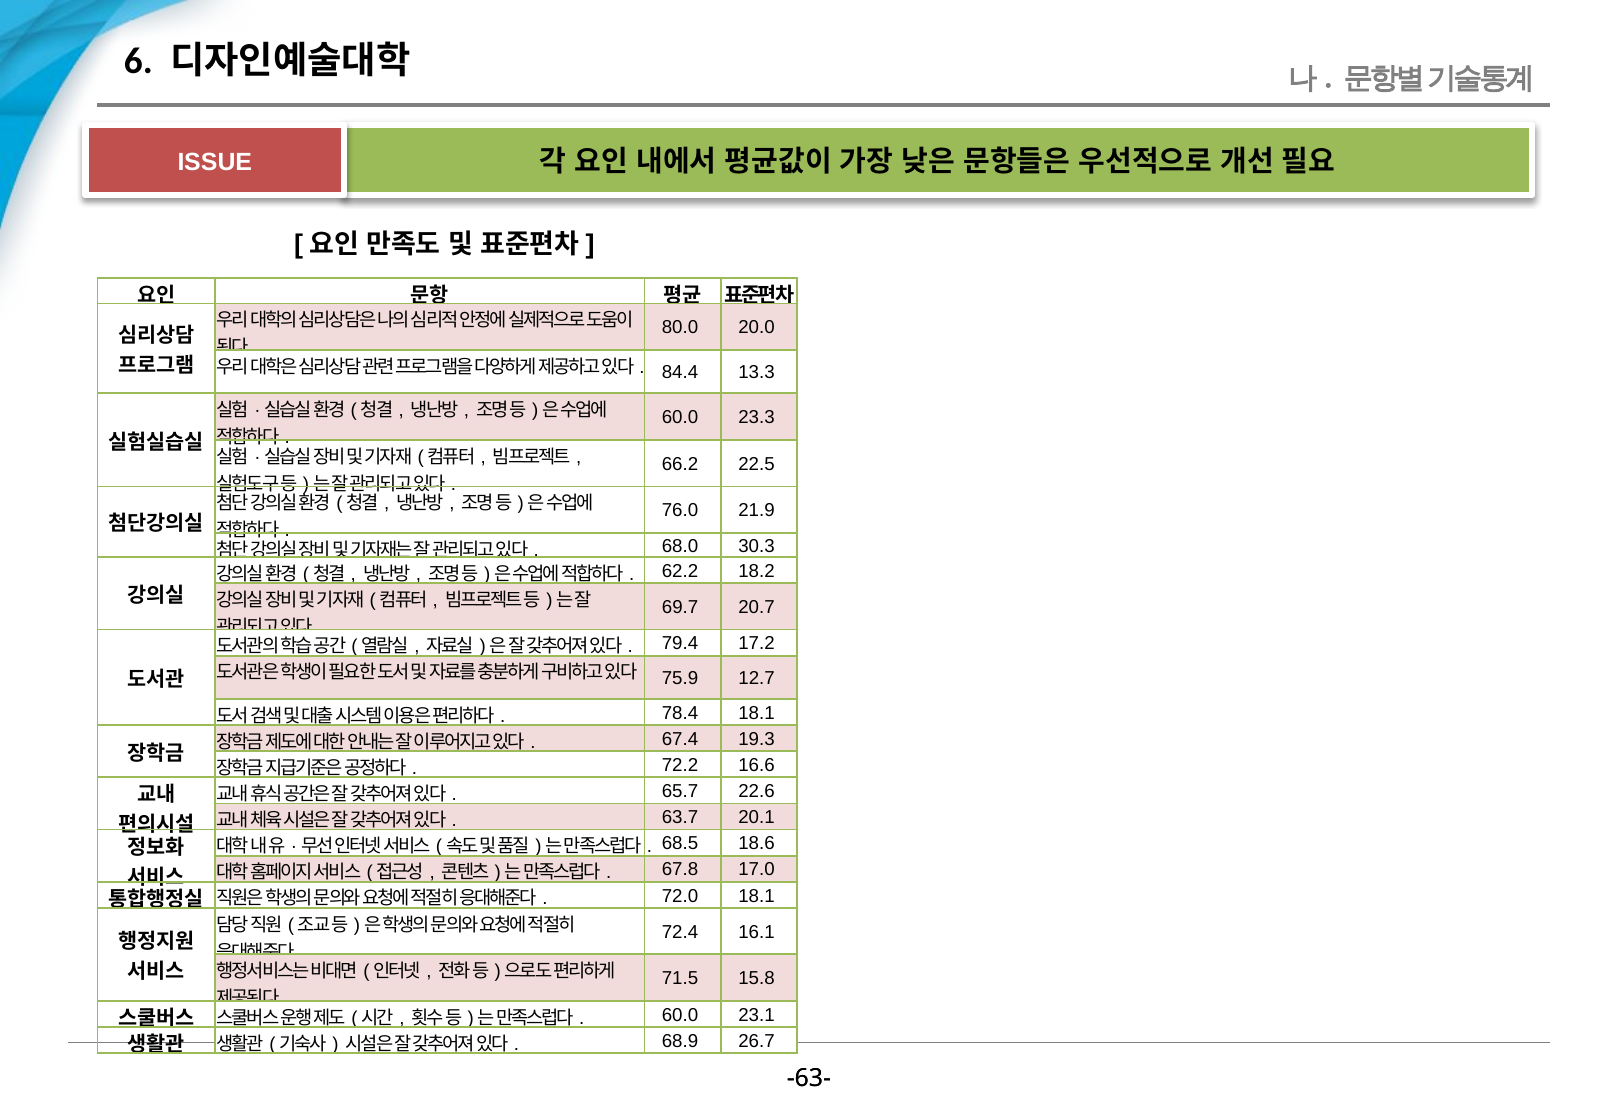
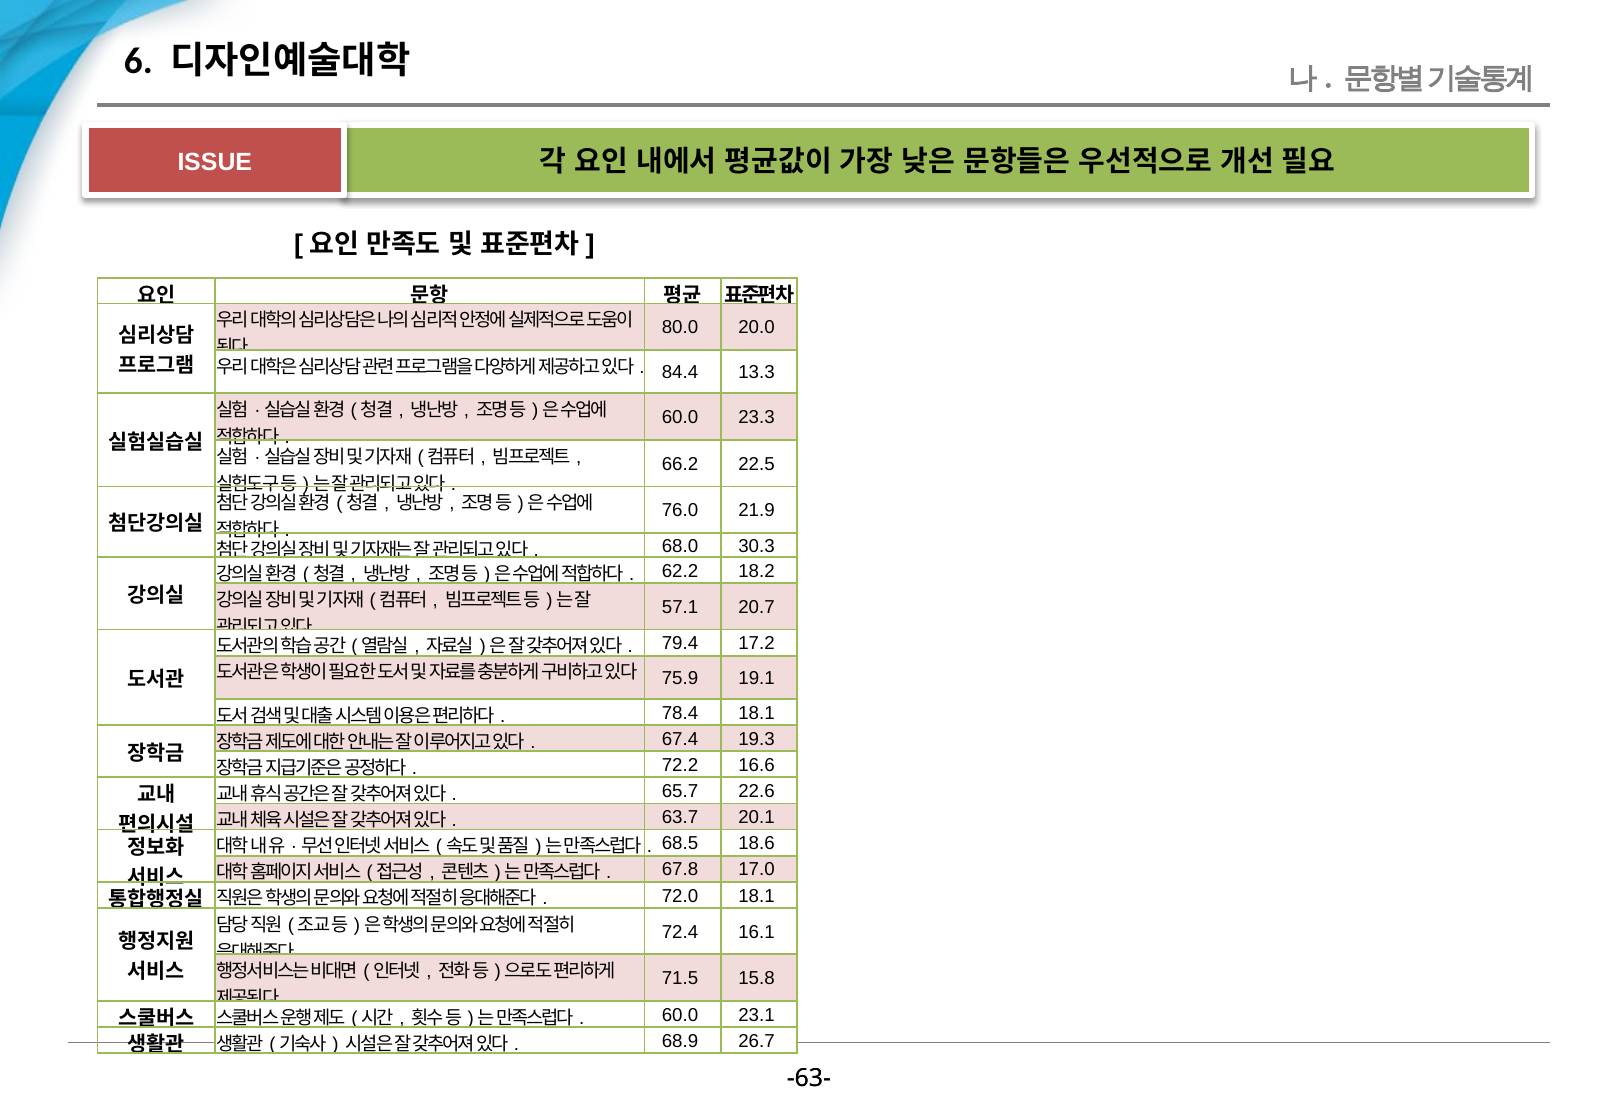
69.7: 69.7 -> 57.1 (680, 607)
12.7: 12.7 -> 19.1 (757, 678)
